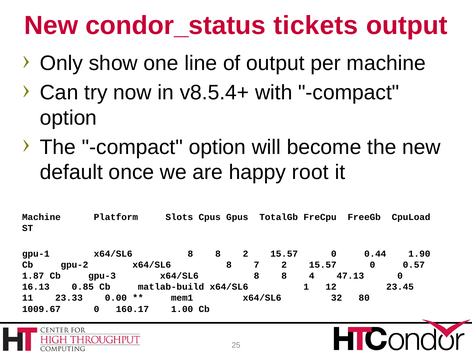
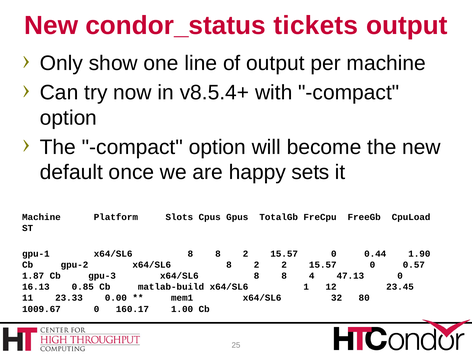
root: root -> sets (311, 172)
x64/SL6 8 7: 7 -> 2 (257, 265)
